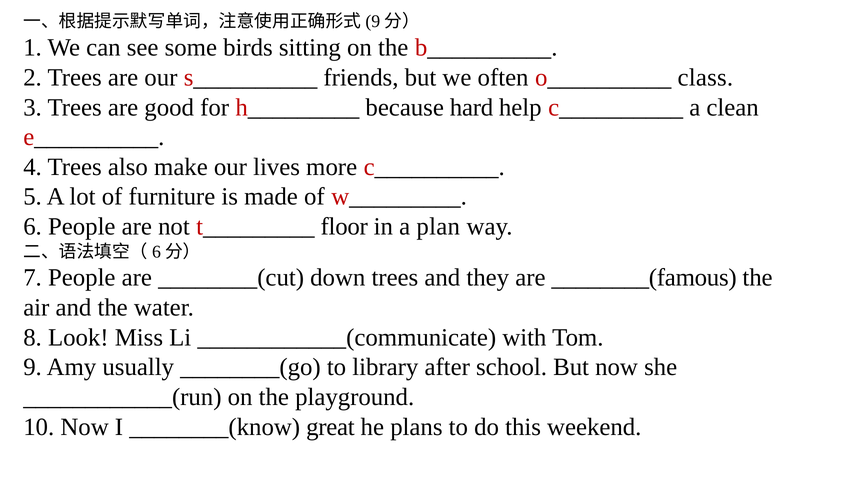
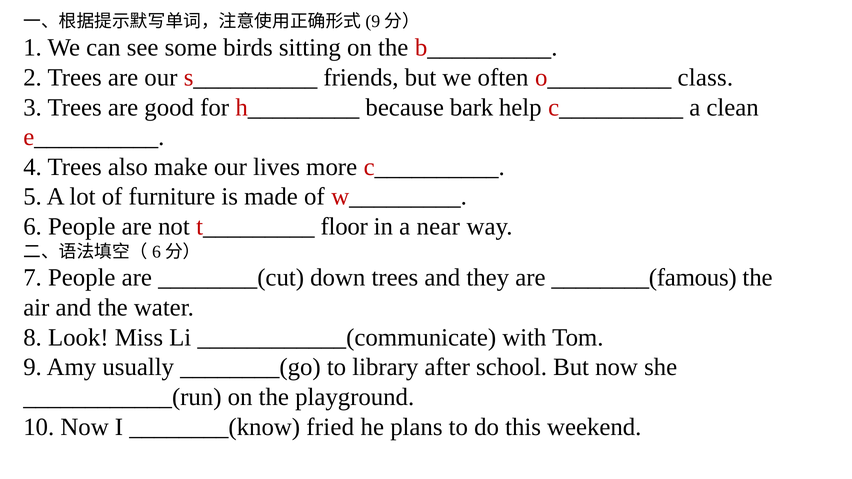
hard: hard -> bark (472, 107)
plan: plan -> near (438, 227)
great: great -> fried (330, 427)
